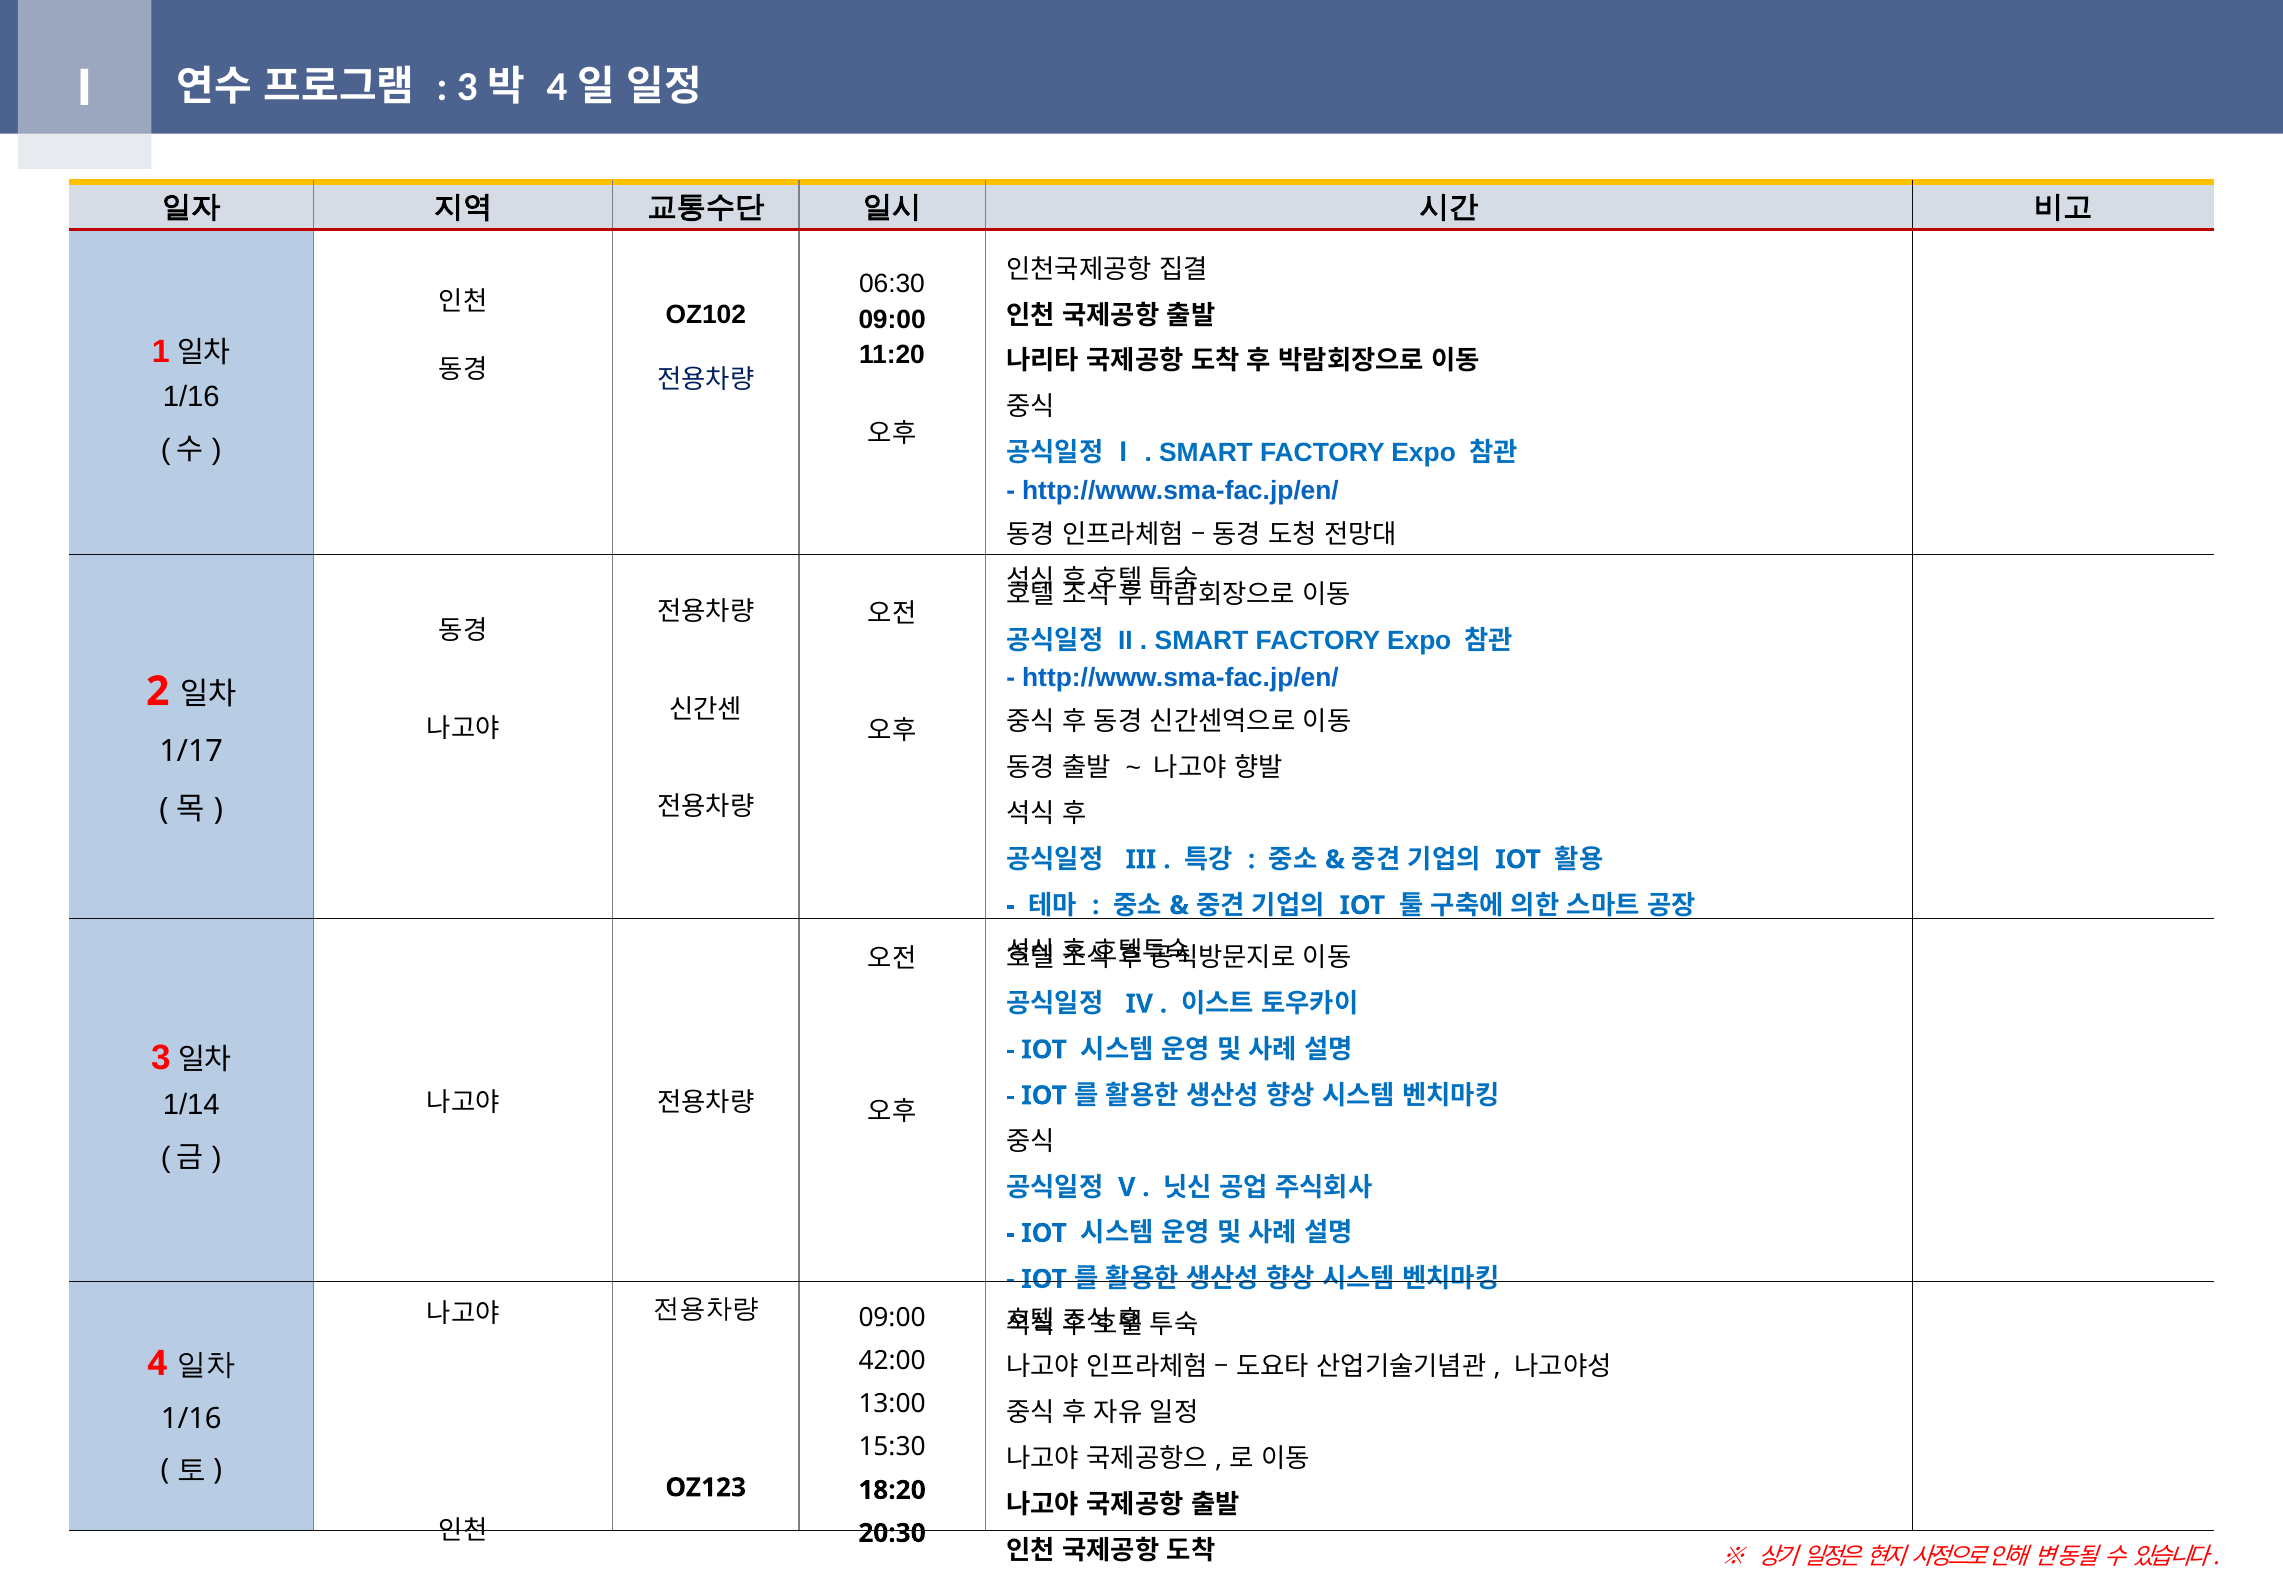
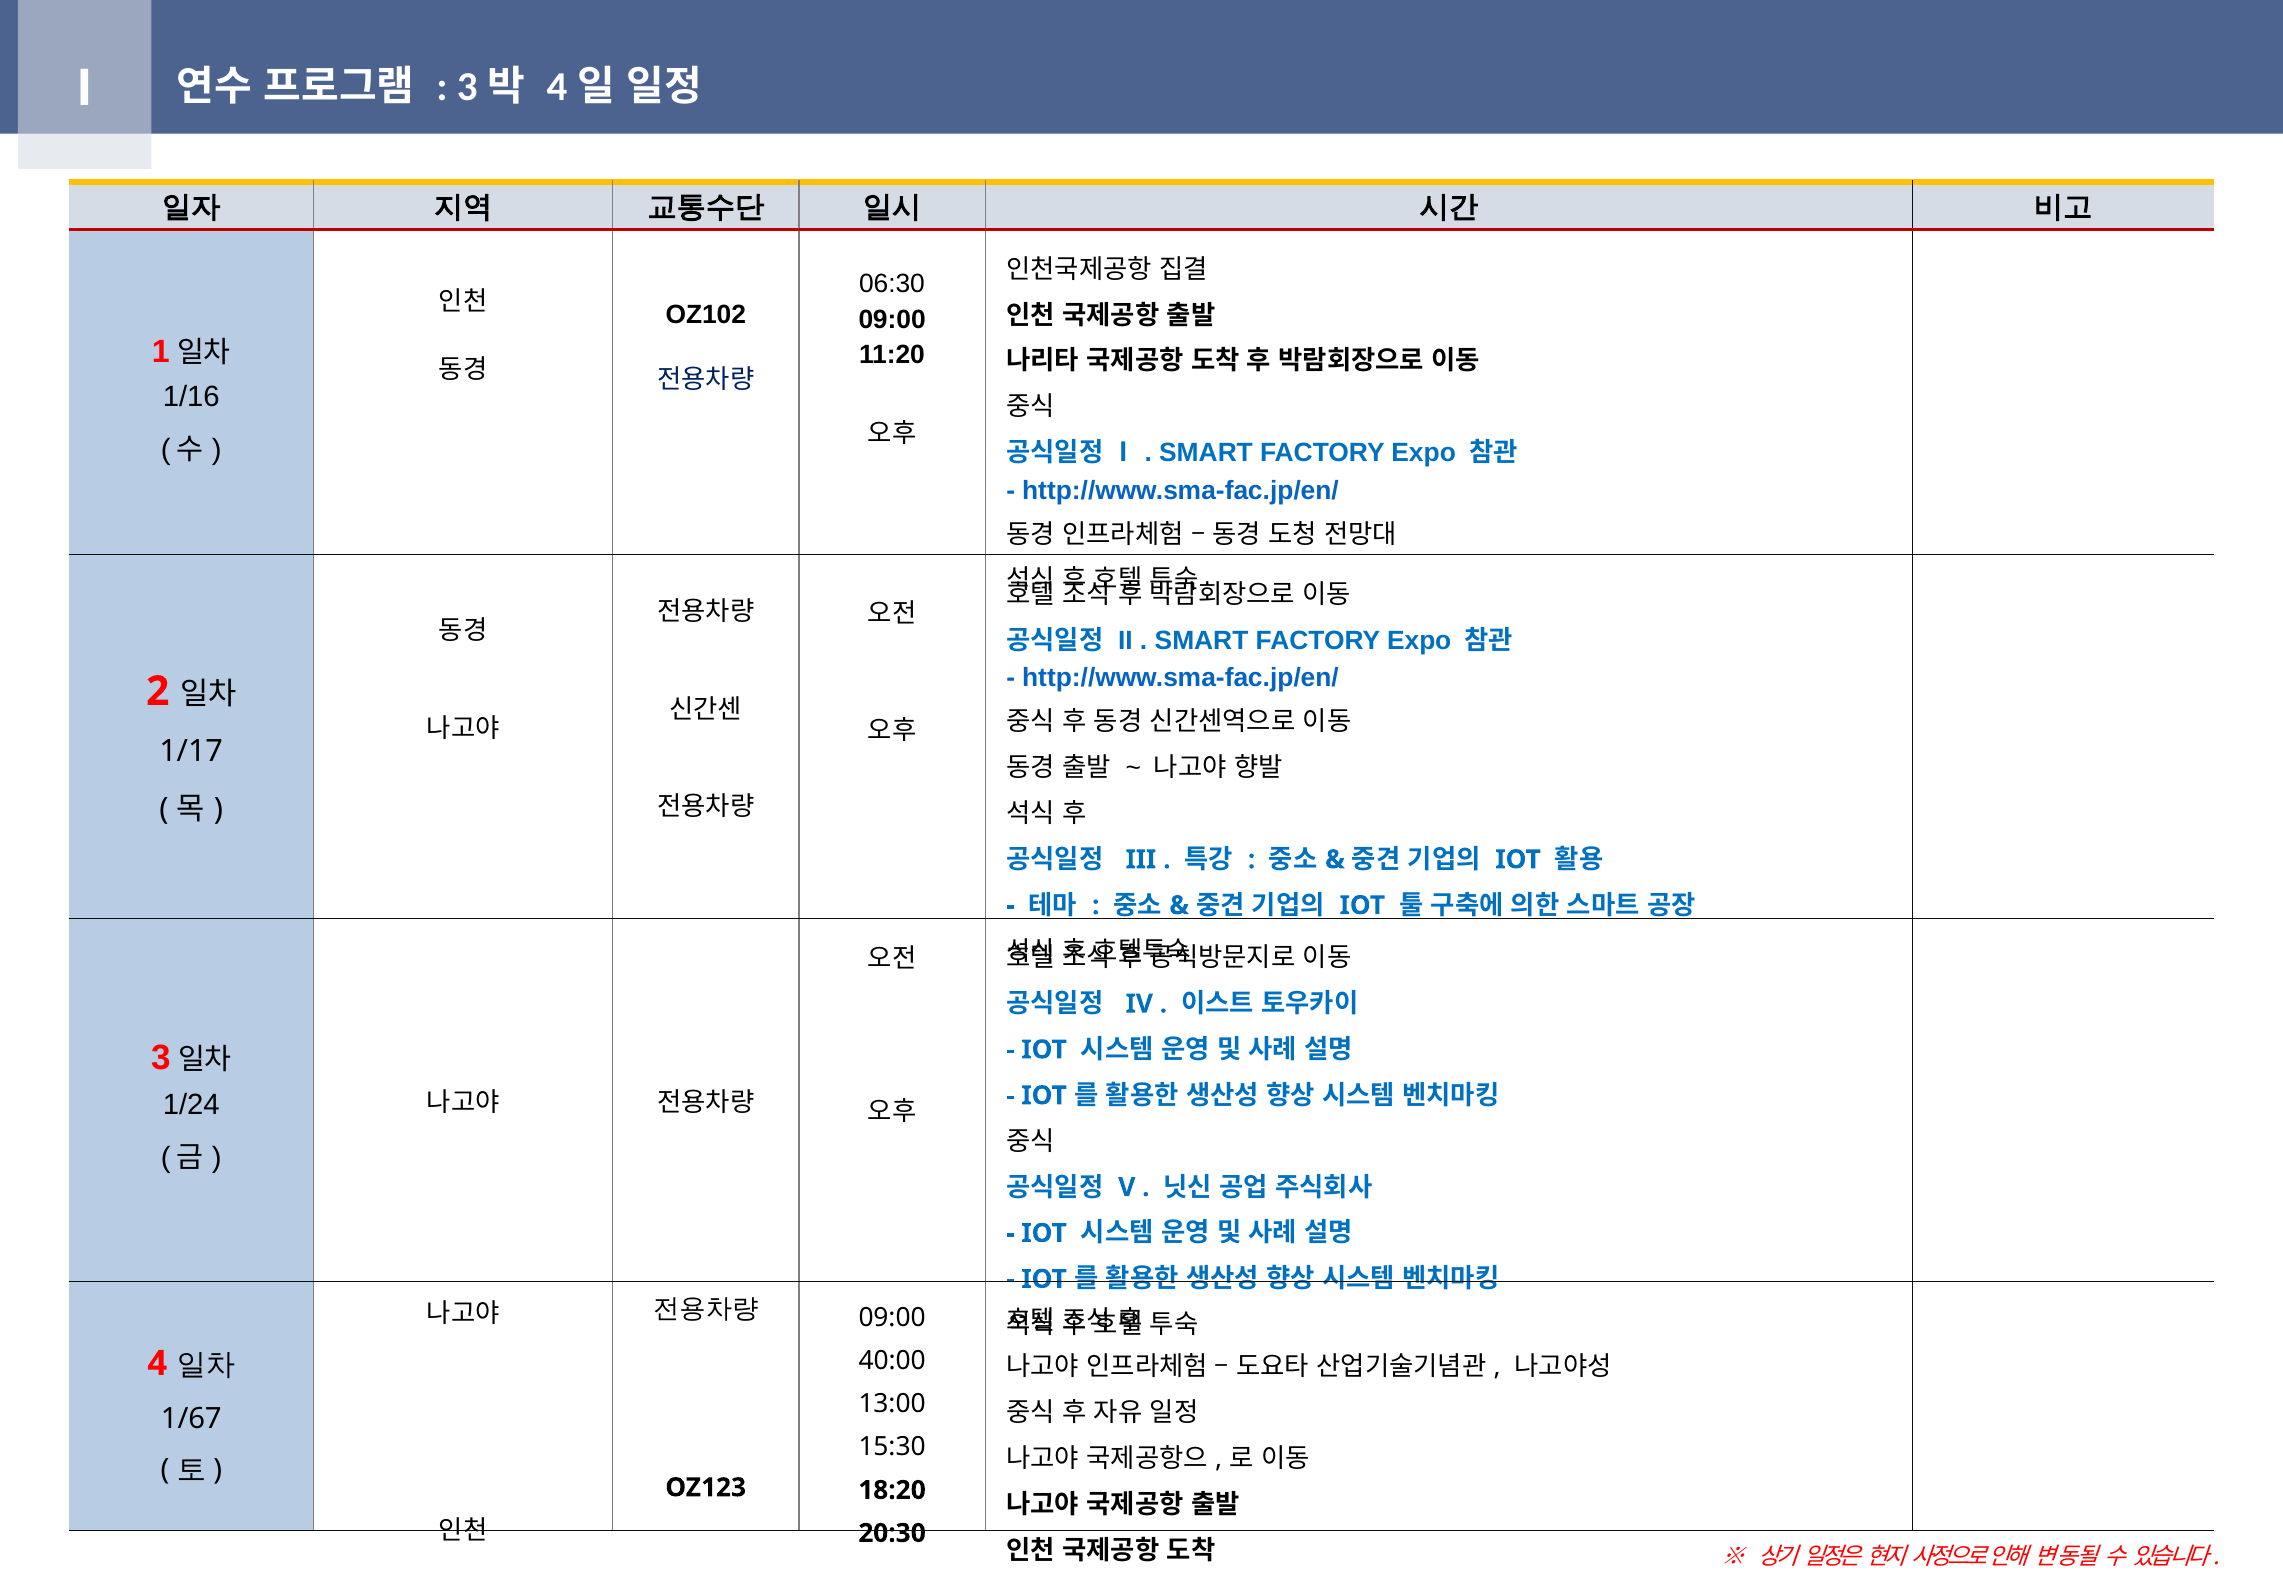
1/14: 1/14 -> 1/24 (191, 1104)
42:00: 42:00 -> 40:00 (892, 1361)
1/16: 1/16 -> 1/67 (191, 1418)
